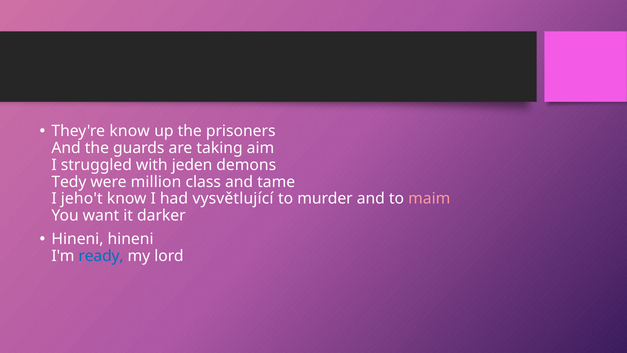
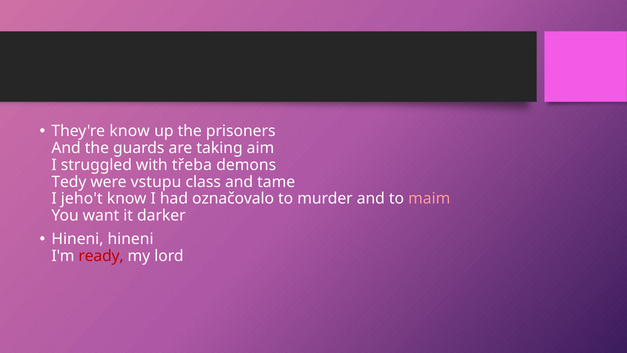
jeden: jeden -> třeba (192, 165)
million: million -> vstupu (156, 182)
vysvětlující: vysvětlující -> označovalo (233, 199)
ready colour: blue -> red (101, 256)
